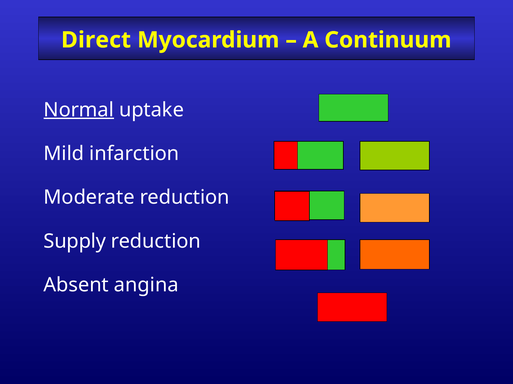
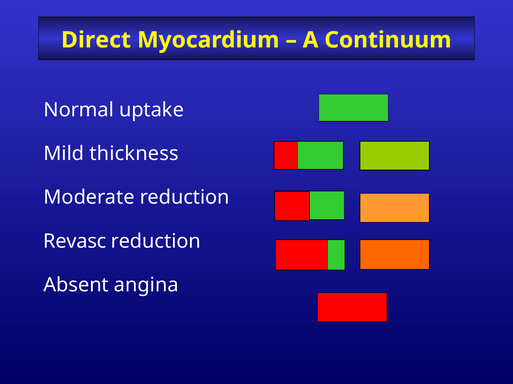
Normal underline: present -> none (79, 110)
infarction: infarction -> thickness (134, 154)
Supply: Supply -> Revasc (75, 242)
